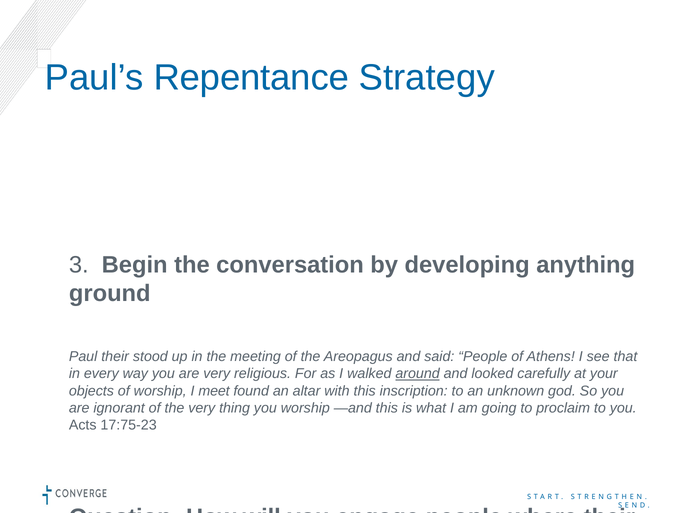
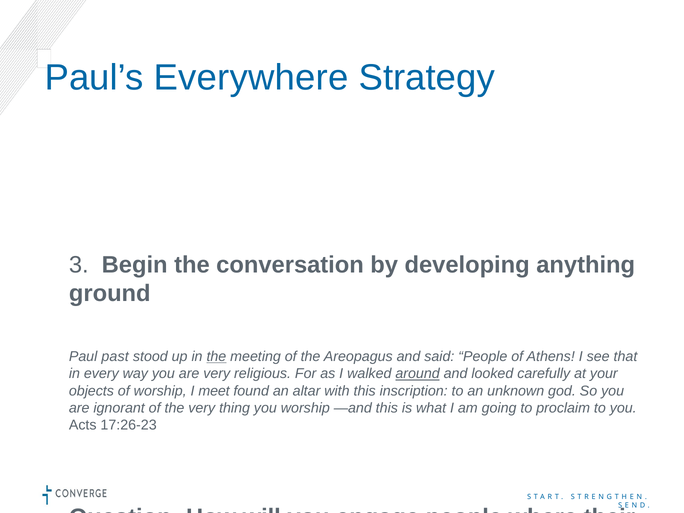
Repentance: Repentance -> Everywhere (251, 78)
Paul their: their -> past (115, 357)
the underline: none -> present (216, 357)
17:75-23: 17:75-23 -> 17:26-23 (129, 425)
